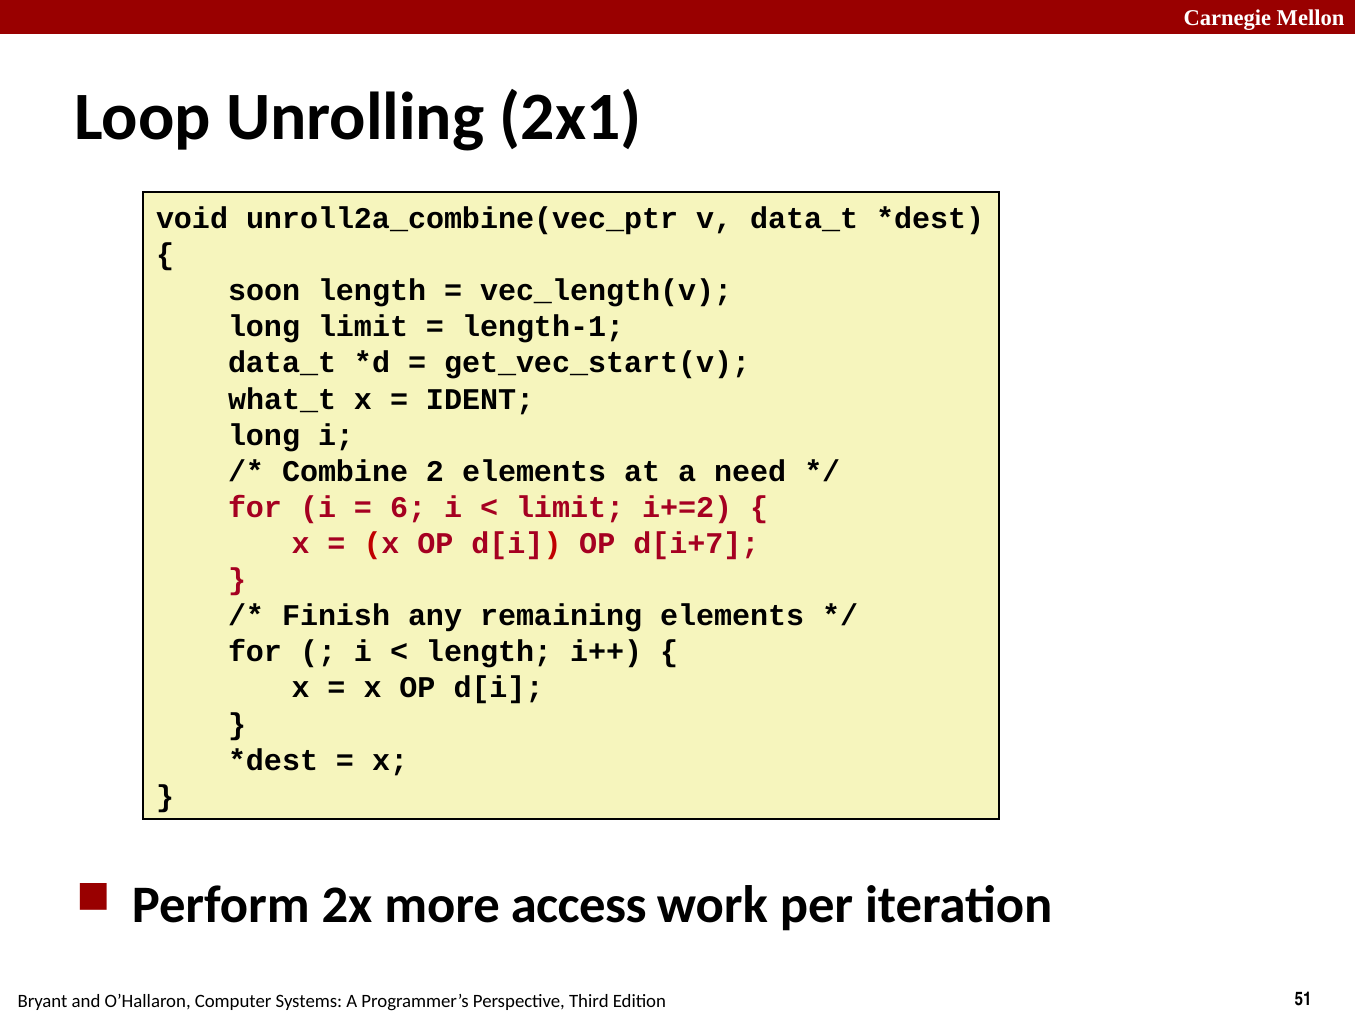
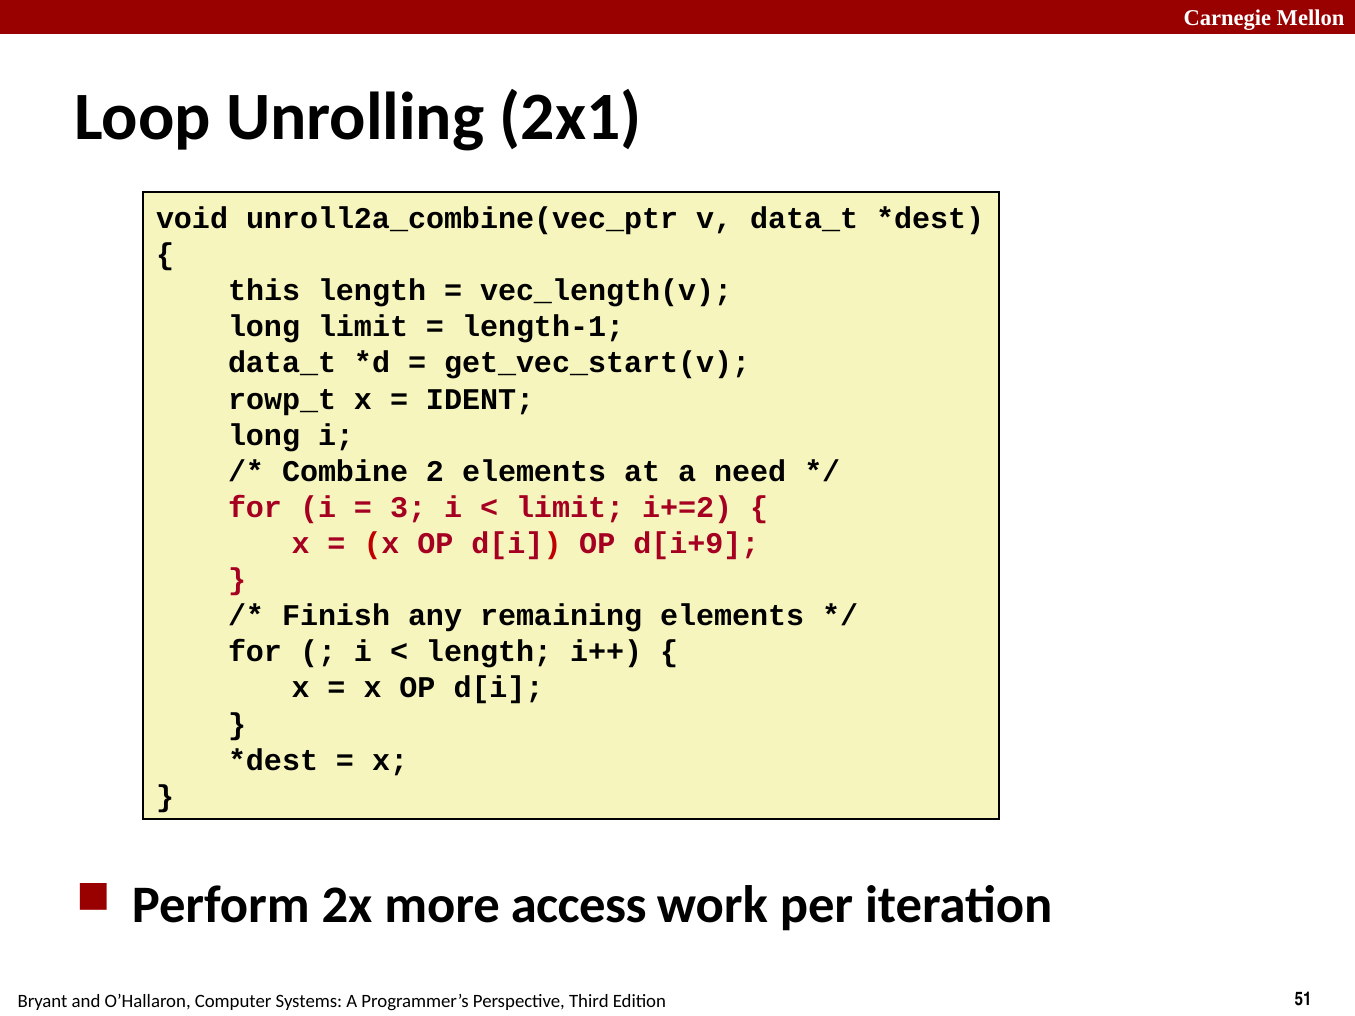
soon: soon -> this (264, 291)
what_t: what_t -> rowp_t (282, 399)
6: 6 -> 3 (408, 508)
d[i+7: d[i+7 -> d[i+9 (696, 544)
